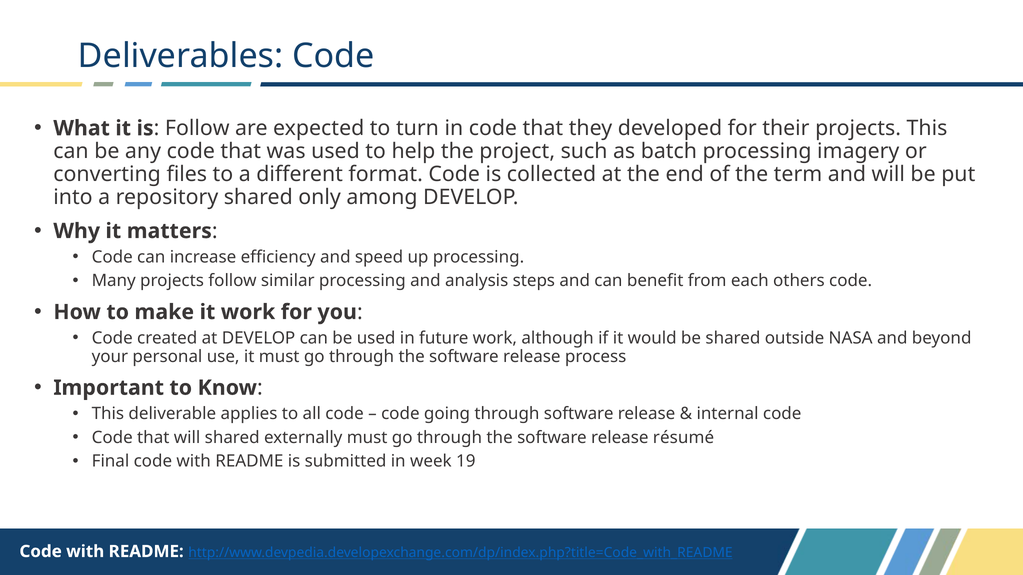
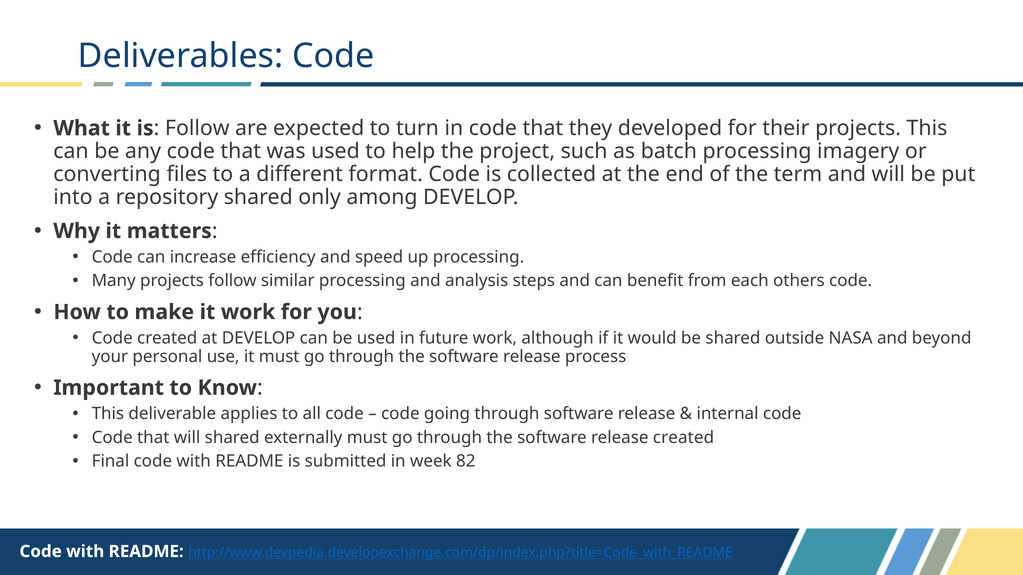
release résumé: résumé -> created (684, 438)
19: 19 -> 82 (466, 461)
